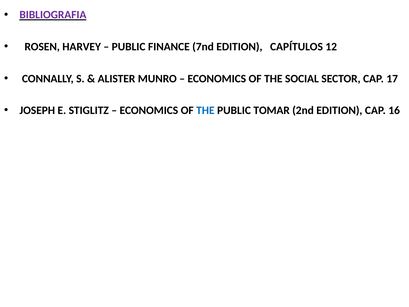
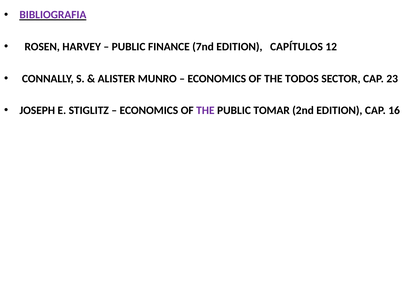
SOCIAL: SOCIAL -> TODOS (302, 79)
17: 17 -> 23 (392, 79)
THE colour: blue -> purple (205, 110)
